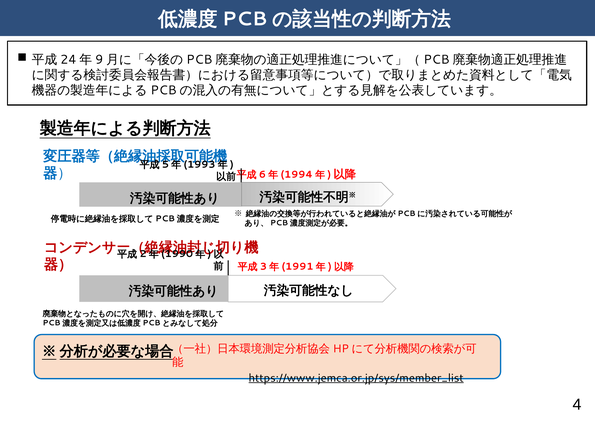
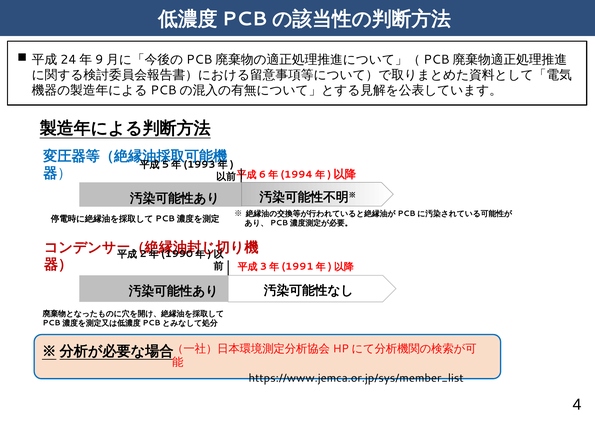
https://www.jemca.or.jp/sys/member_list underline: present -> none (356, 378)
